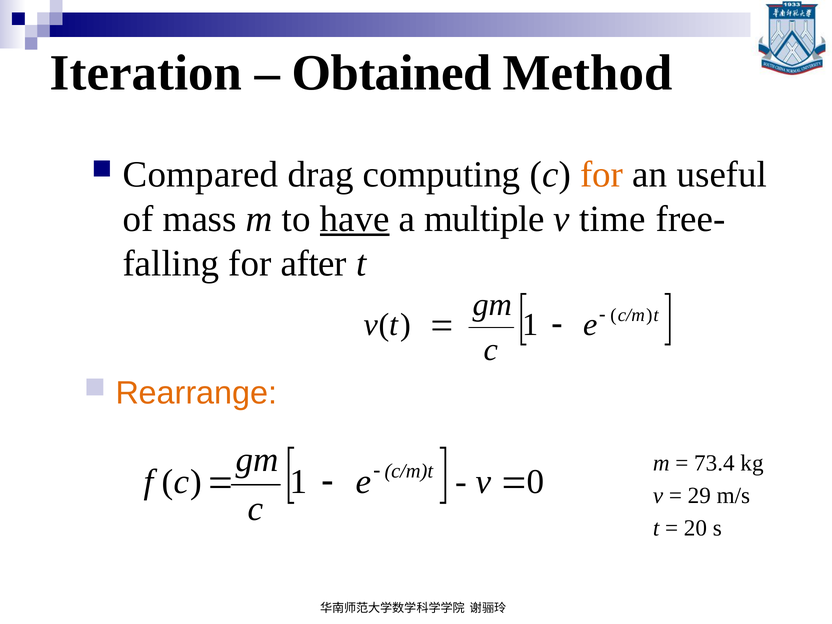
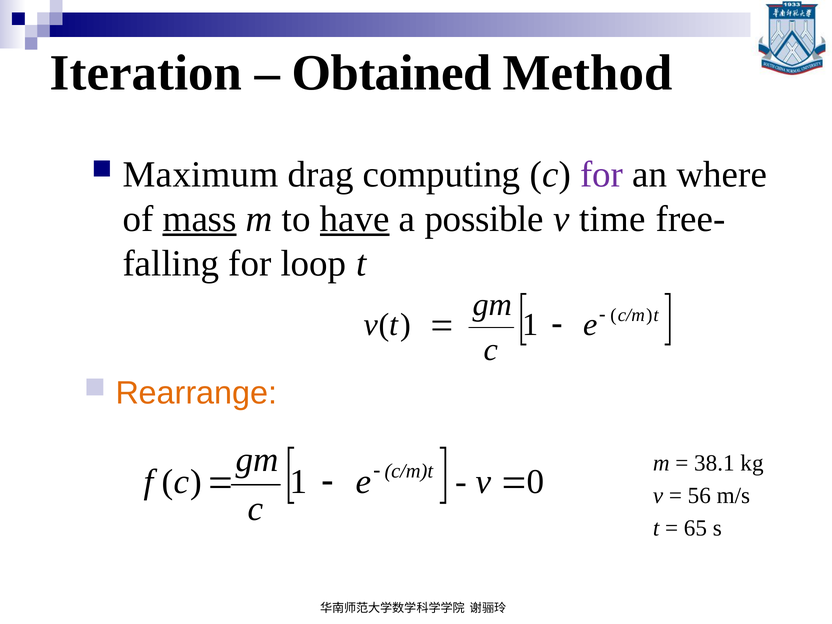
Compared: Compared -> Maximum (201, 175)
for colour: orange -> purple (602, 175)
useful: useful -> where (722, 175)
mass underline: none -> present (200, 219)
multiple: multiple -> possible (484, 219)
after: after -> loop (314, 263)
73.4: 73.4 -> 38.1 (714, 463)
29: 29 -> 56 (699, 496)
20: 20 -> 65 (695, 528)
